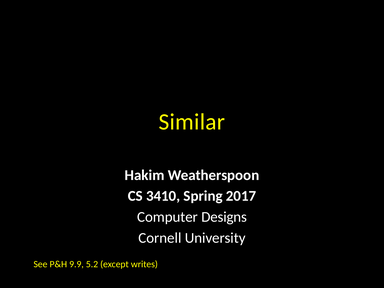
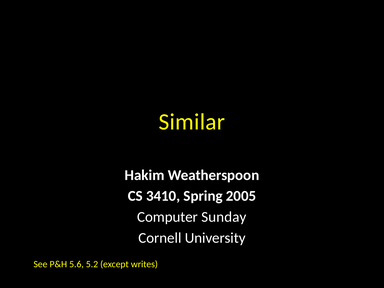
2017: 2017 -> 2005 (241, 196)
Designs: Designs -> Sunday (224, 217)
9.9: 9.9 -> 5.6 (76, 264)
